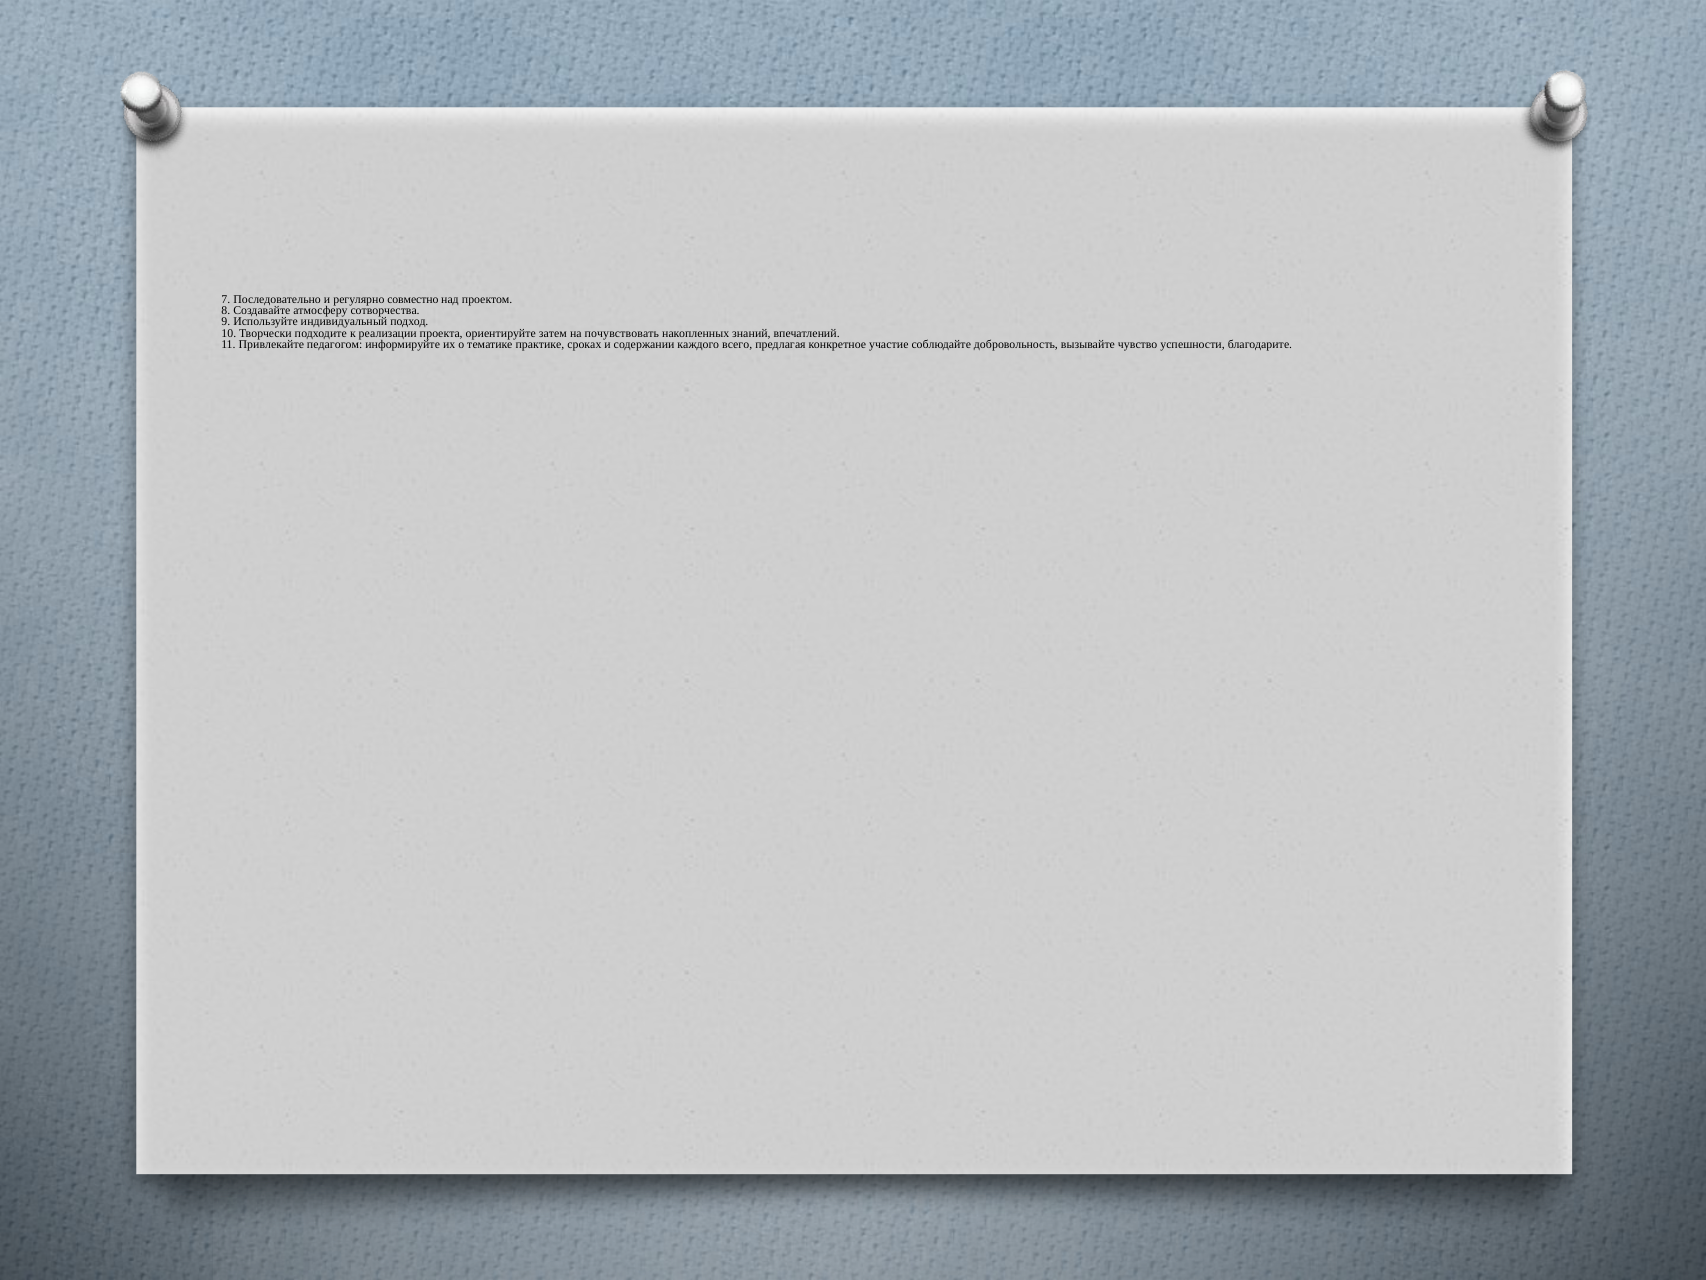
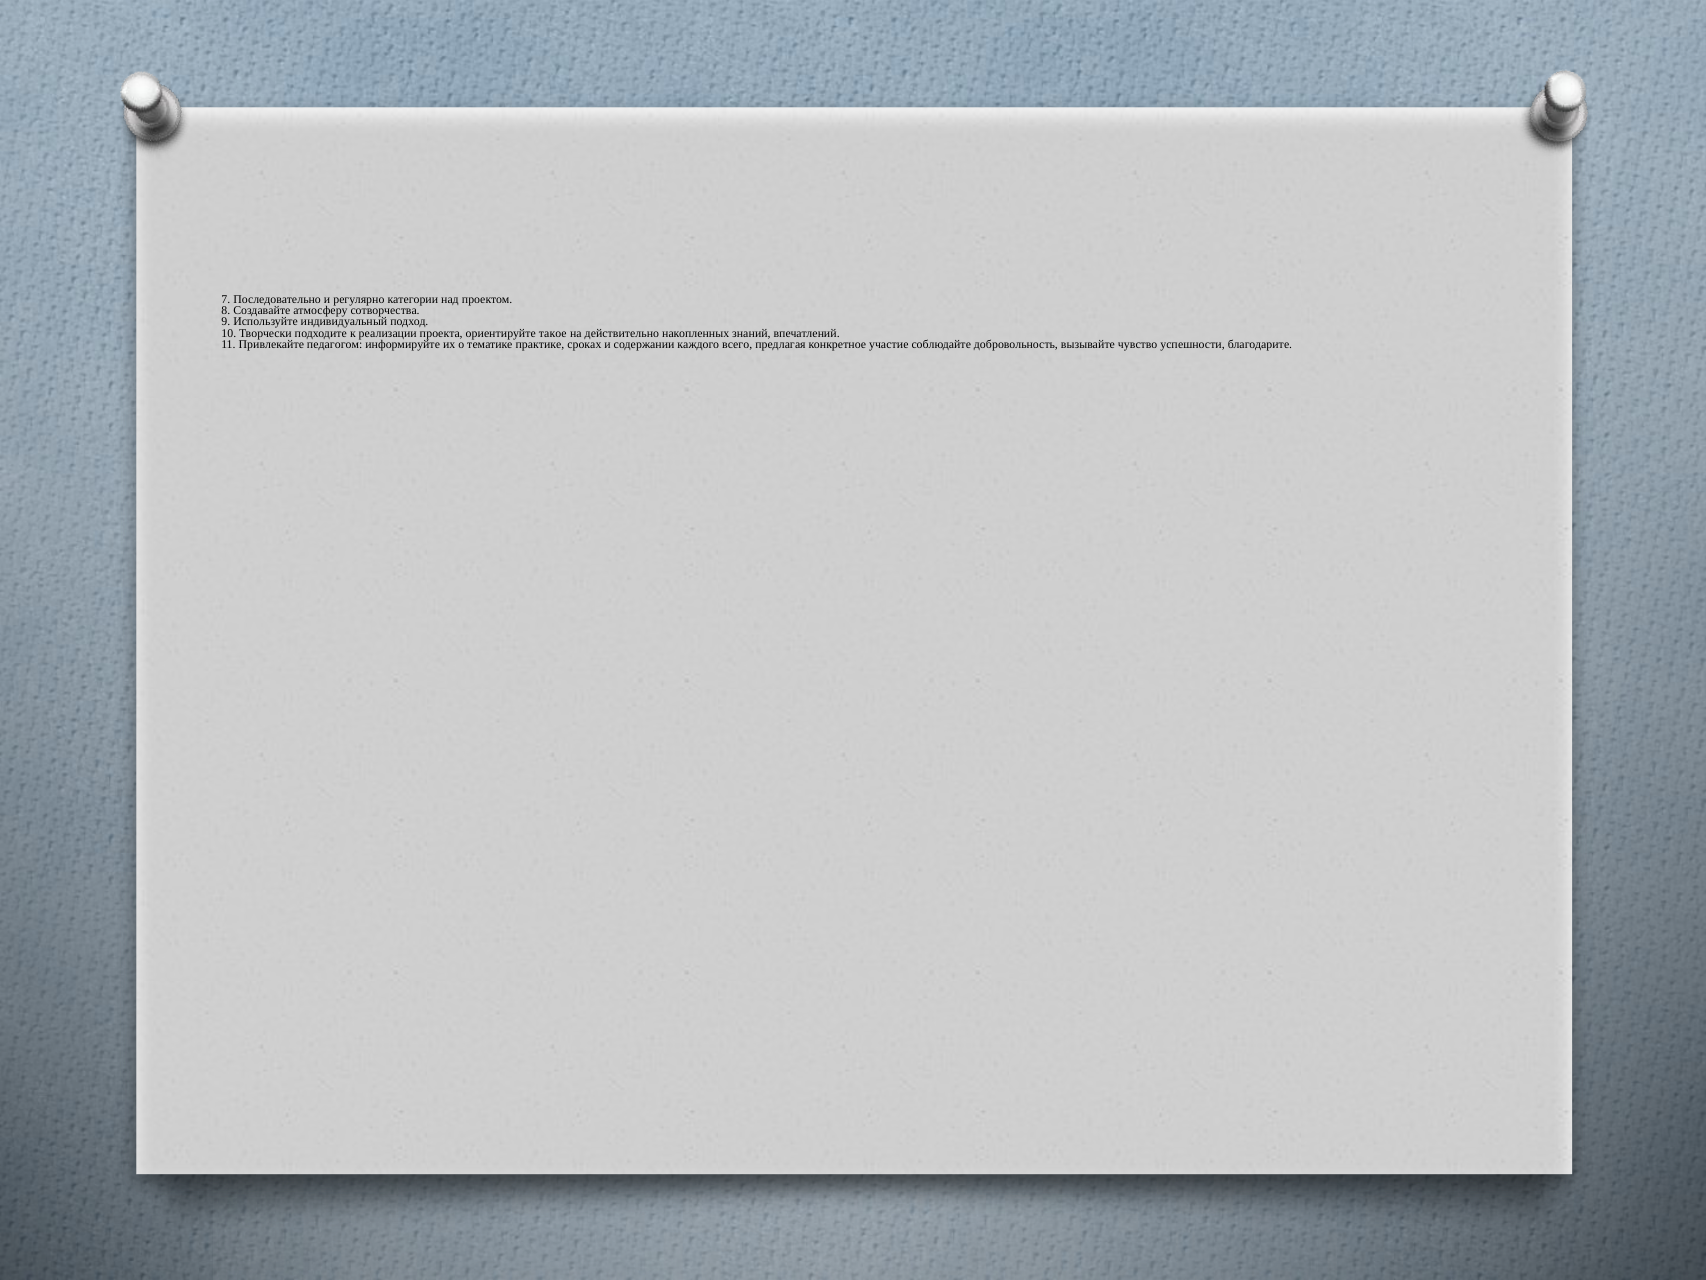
совместно: совместно -> категории (413, 299)
затем: затем -> такое (553, 333)
почувствовать: почувствовать -> действительно (622, 333)
